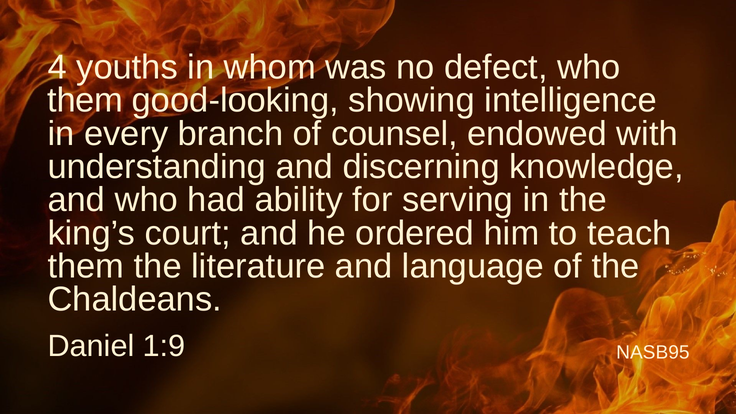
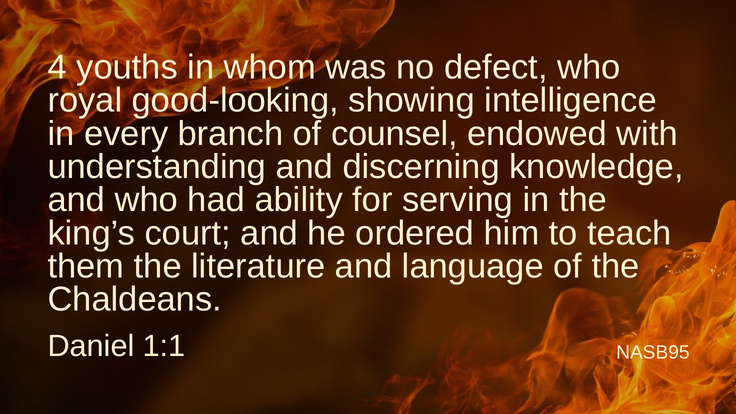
them: them -> royal (85, 101)
1:9: 1:9 -> 1:1 (164, 346)
